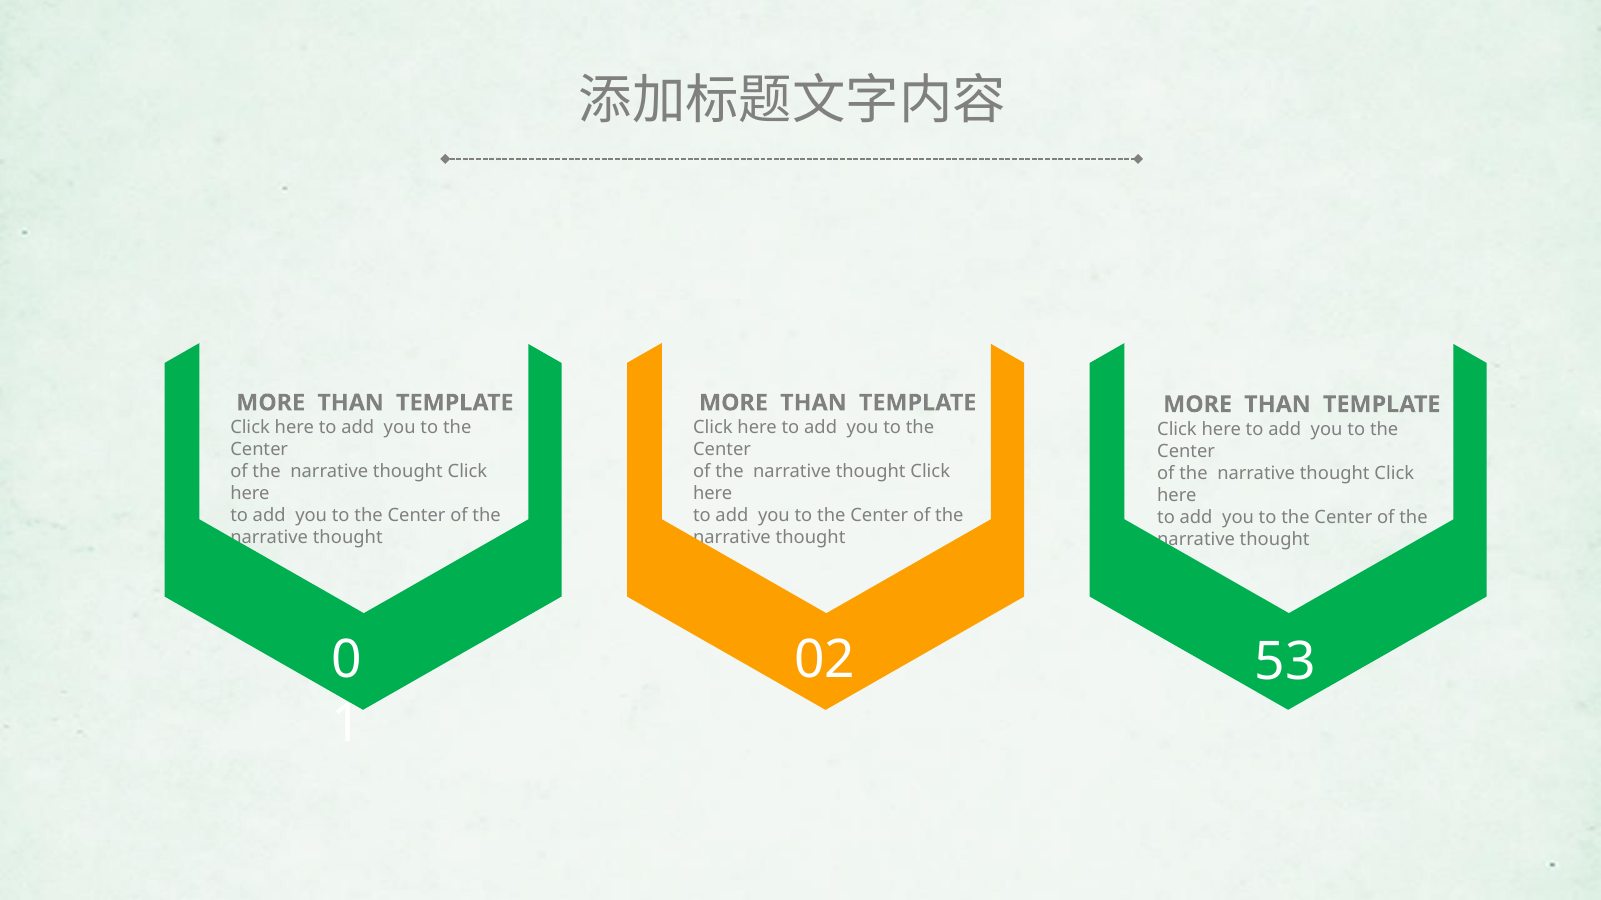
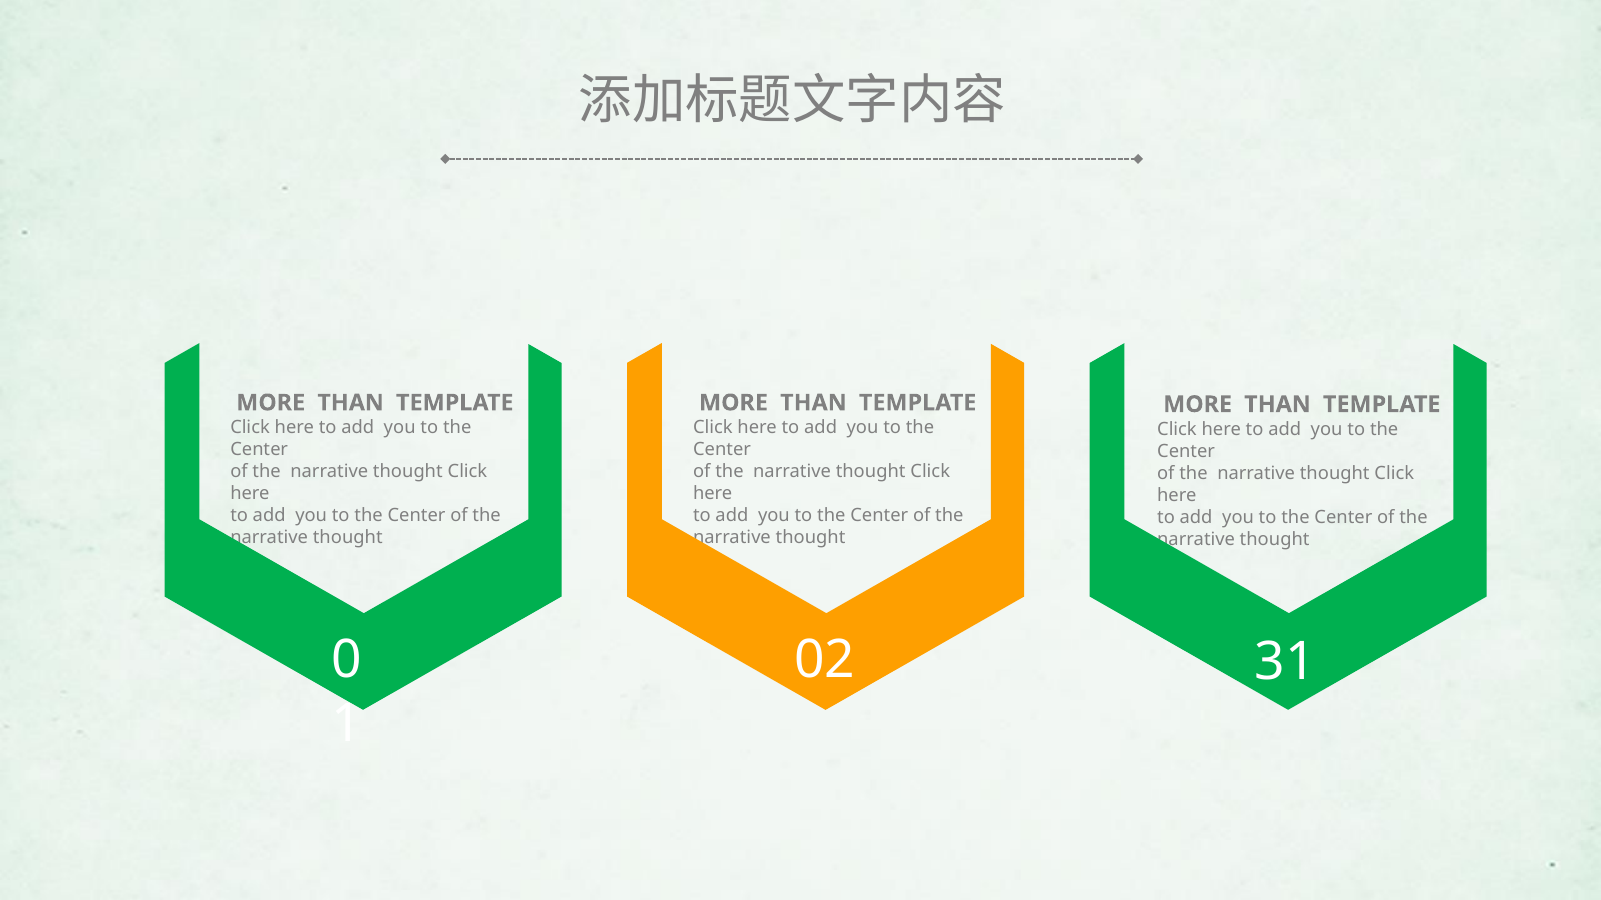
53: 53 -> 31 (1285, 662)
